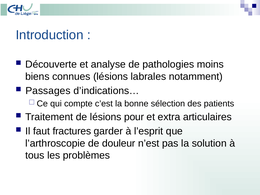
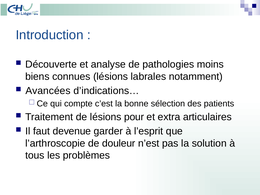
Passages: Passages -> Avancées (48, 91)
fractures: fractures -> devenue (72, 131)
